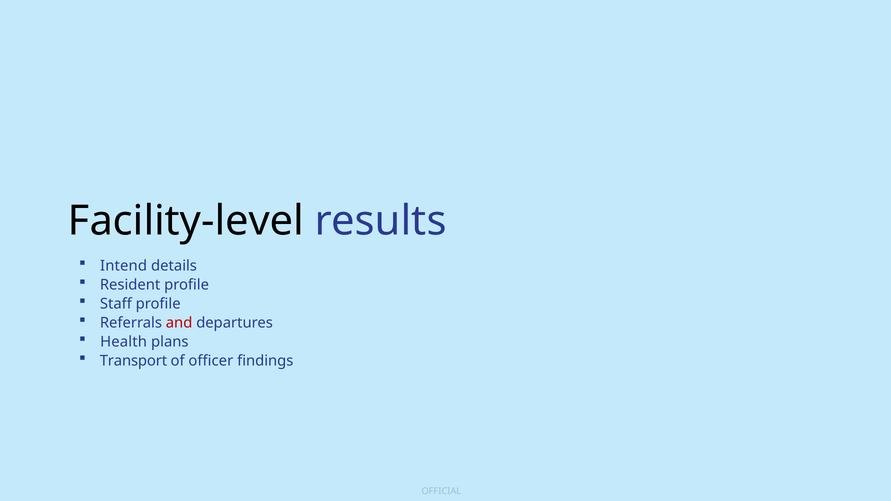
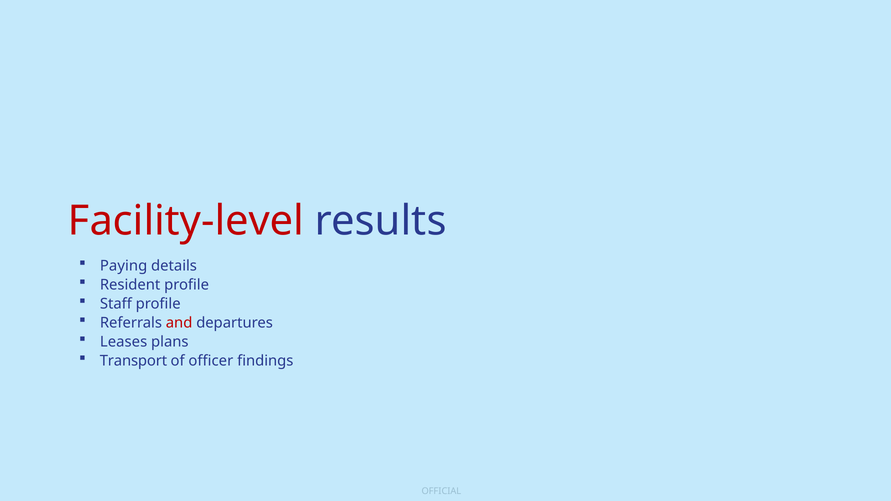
Facility-level colour: black -> red (186, 221)
Intend: Intend -> Paying (124, 266)
Health: Health -> Leases (124, 342)
